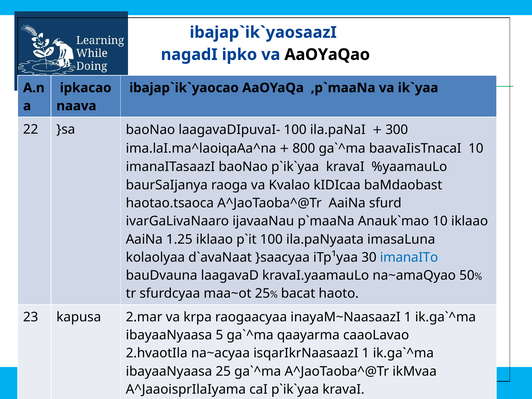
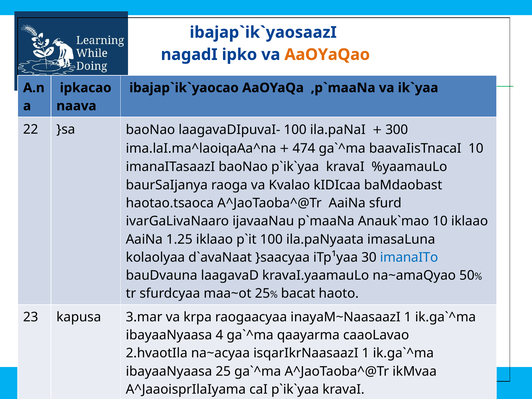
AaOYaQao colour: black -> orange (327, 55)
800: 800 -> 474 (304, 148)
2.mar: 2.mar -> 3.mar (144, 317)
5: 5 -> 4 (219, 335)
